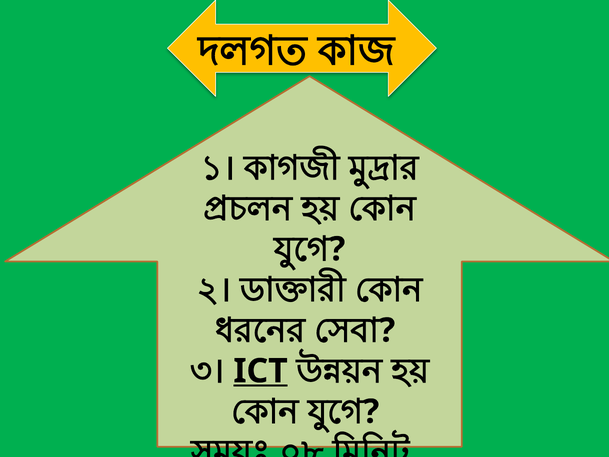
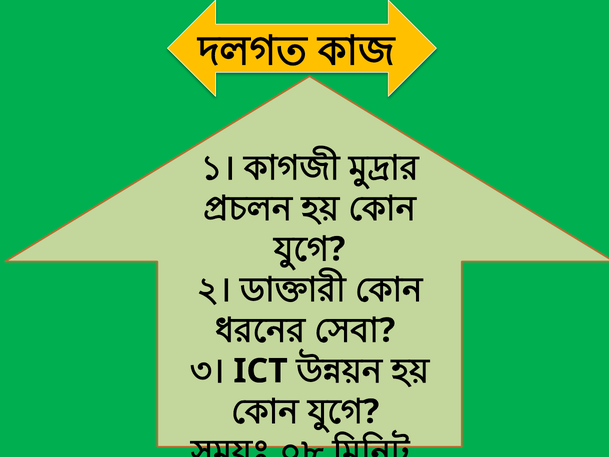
ICT underline: present -> none (260, 371)
